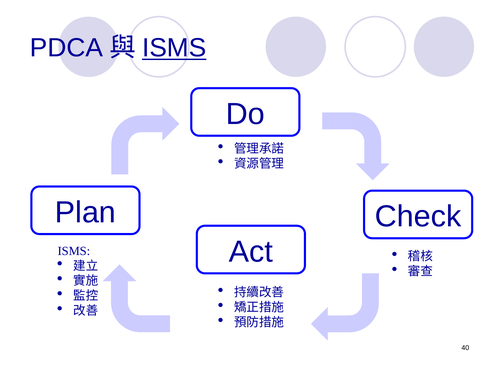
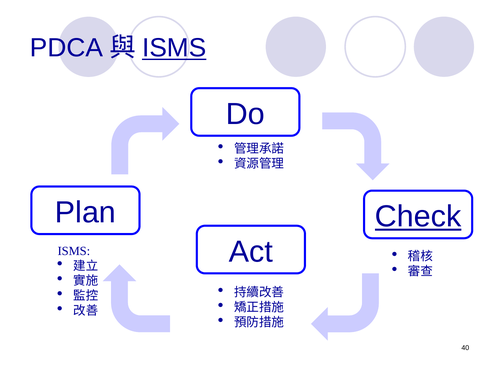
Check underline: none -> present (418, 217)
